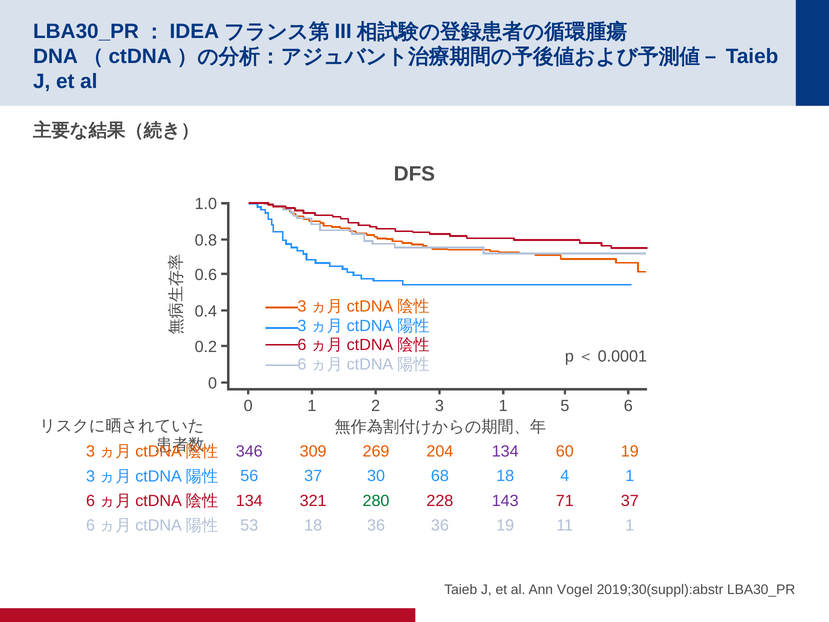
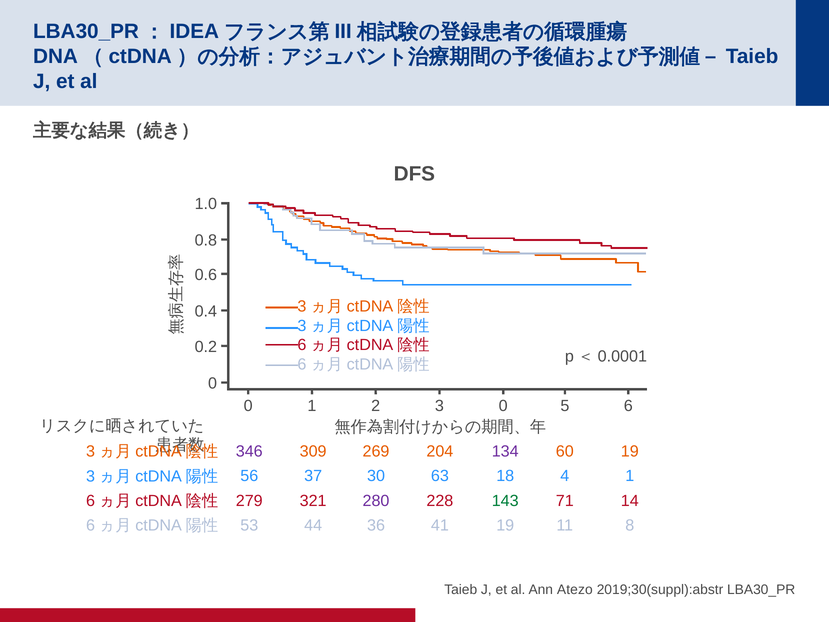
3 1: 1 -> 0 (503, 406)
68: 68 -> 63 (440, 476)
134: 134 -> 279 (249, 501)
280 colour: green -> purple (376, 501)
143 colour: purple -> green (505, 501)
71 37: 37 -> 14 (630, 501)
18: 18 -> 44 (313, 525)
36 36: 36 -> 41 (440, 525)
11 1: 1 -> 8 (630, 525)
Vogel: Vogel -> Atezo (575, 589)
